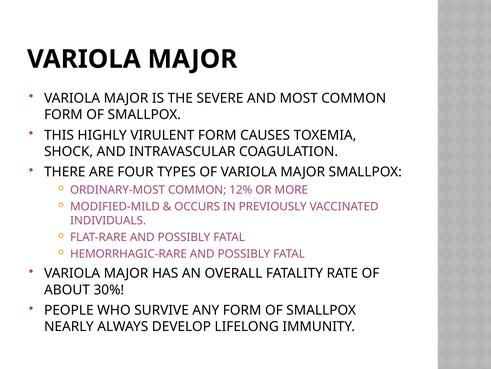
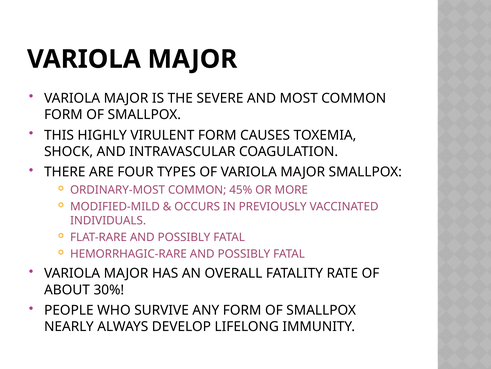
12%: 12% -> 45% (241, 190)
